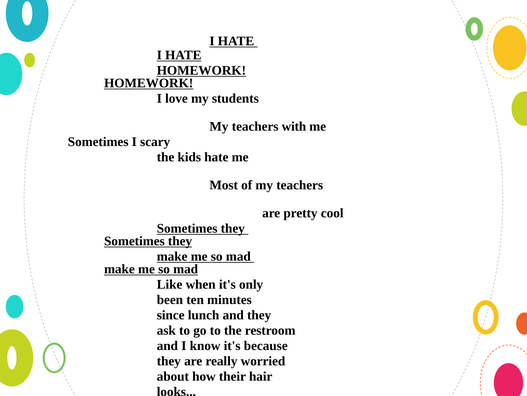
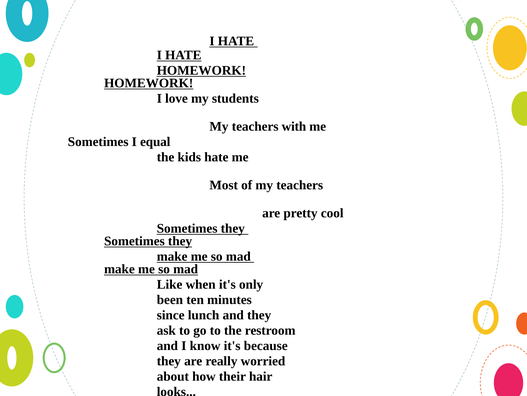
scary: scary -> equal (155, 142)
